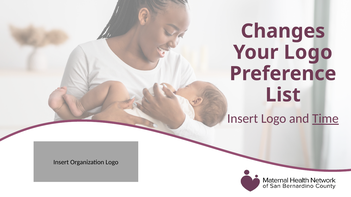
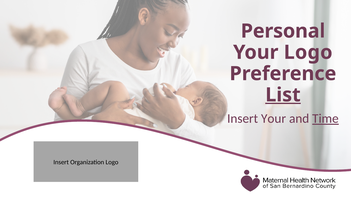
Changes: Changes -> Personal (283, 31)
List underline: none -> present (283, 95)
Insert Logo: Logo -> Your (274, 119)
